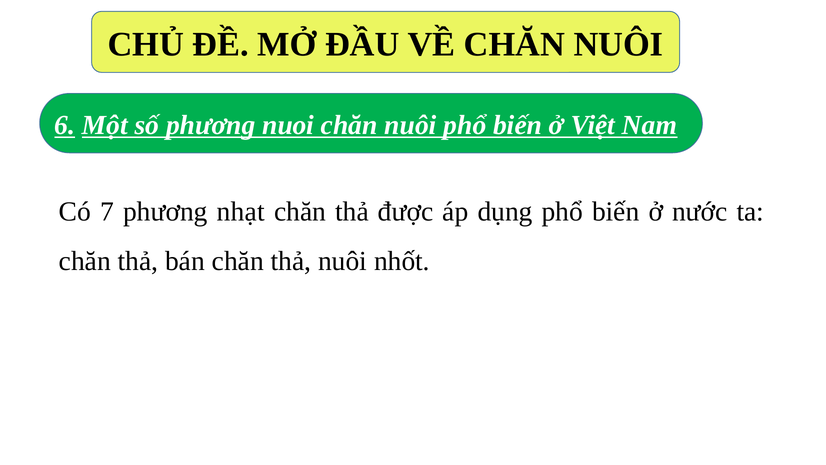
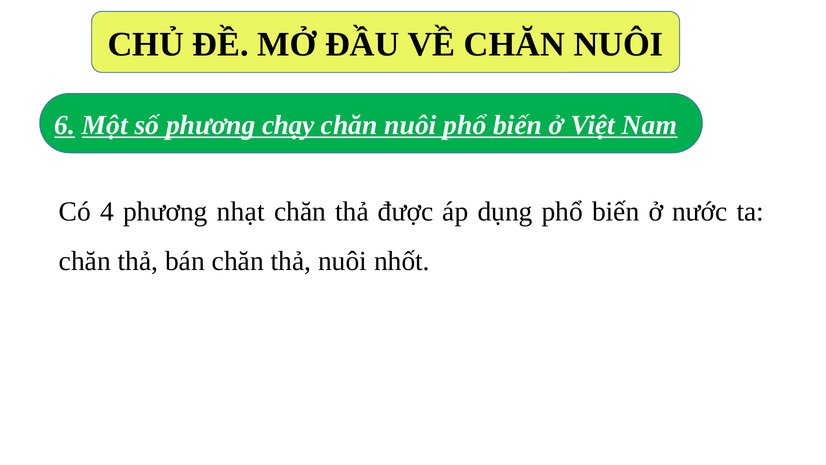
nuoi: nuoi -> chạy (288, 125)
7: 7 -> 4 (107, 212)
